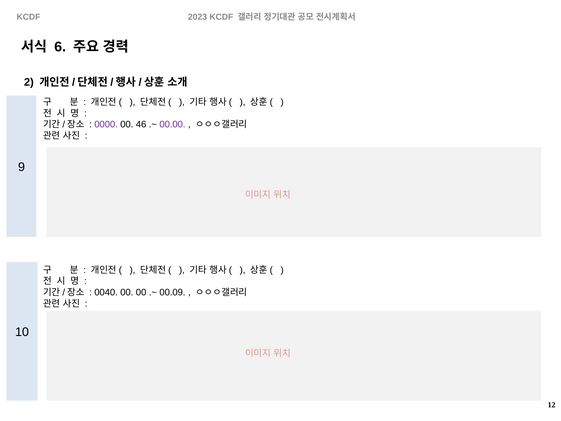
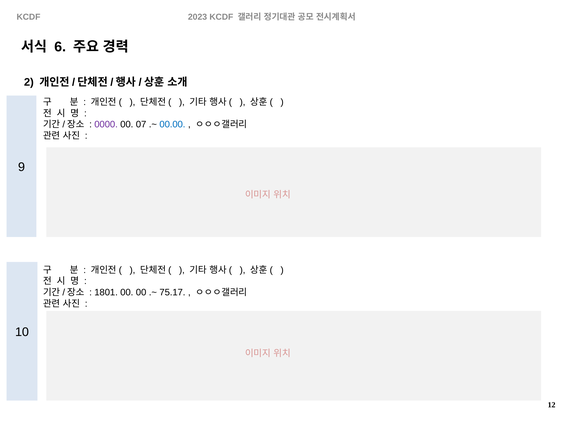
46: 46 -> 07 (141, 124)
00.00 colour: purple -> blue (172, 124)
0040: 0040 -> 1801 (106, 292)
00.09: 00.09 -> 75.17 (172, 292)
